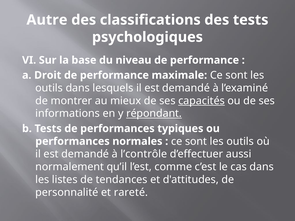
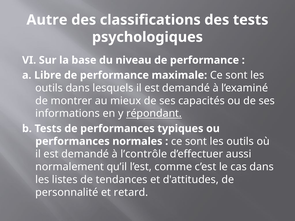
Droit: Droit -> Libre (48, 75)
capacités underline: present -> none (201, 101)
rareté: rareté -> retard (131, 193)
